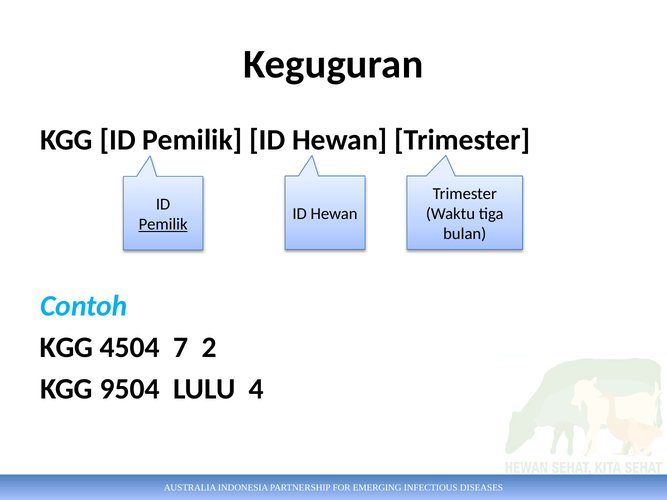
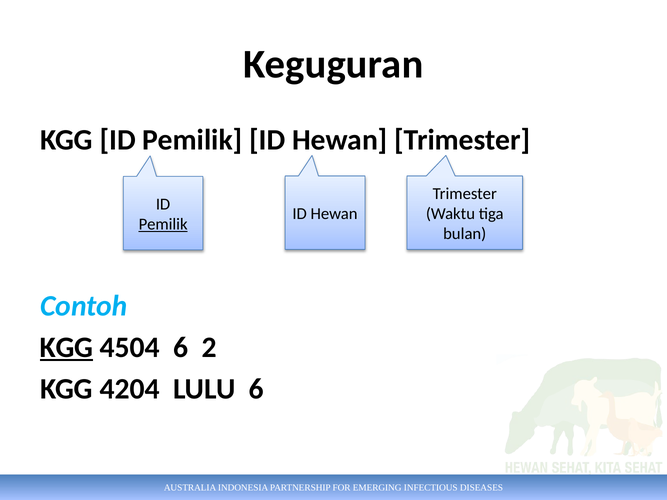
KGG underline: none -> present (67, 348)
4504 7: 7 -> 6 (181, 348)
9504: 9504 -> 4204 (130, 389)
LULU 4: 4 -> 6 (256, 389)
